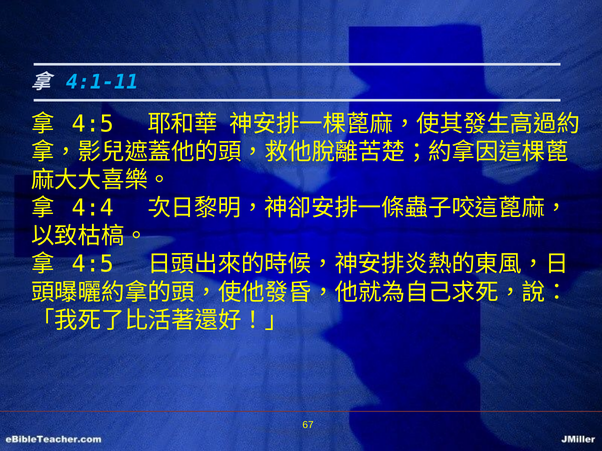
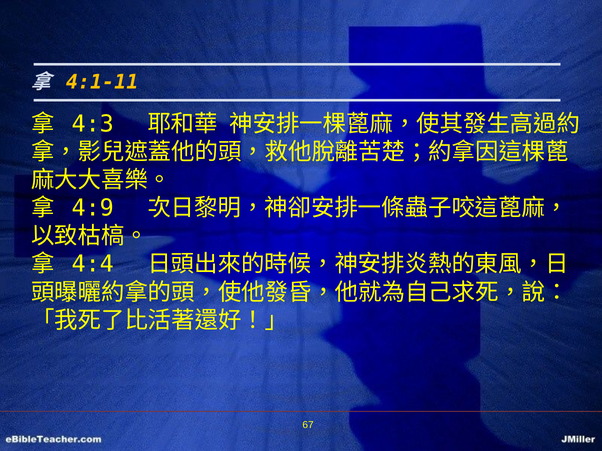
4:1-11 colour: light blue -> yellow (102, 82)
4:5: 4:5 -> 4:3 (93, 124)
4:4: 4:4 -> 4:9 (93, 208)
4:5: 4:5 -> 4:4 (93, 265)
